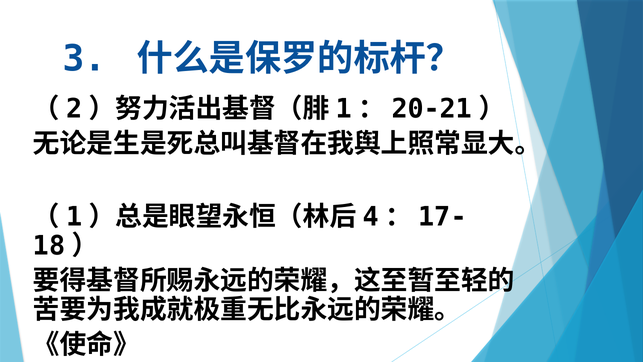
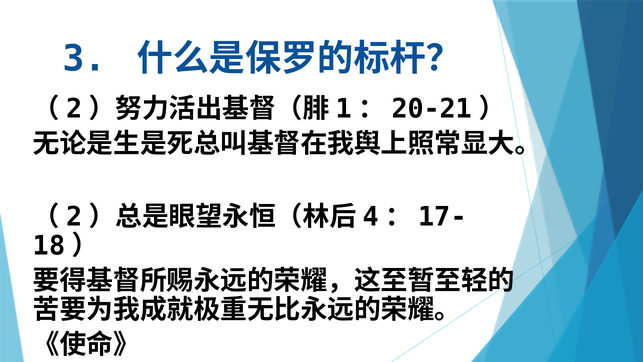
1: 1 -> 2 (74, 217)
